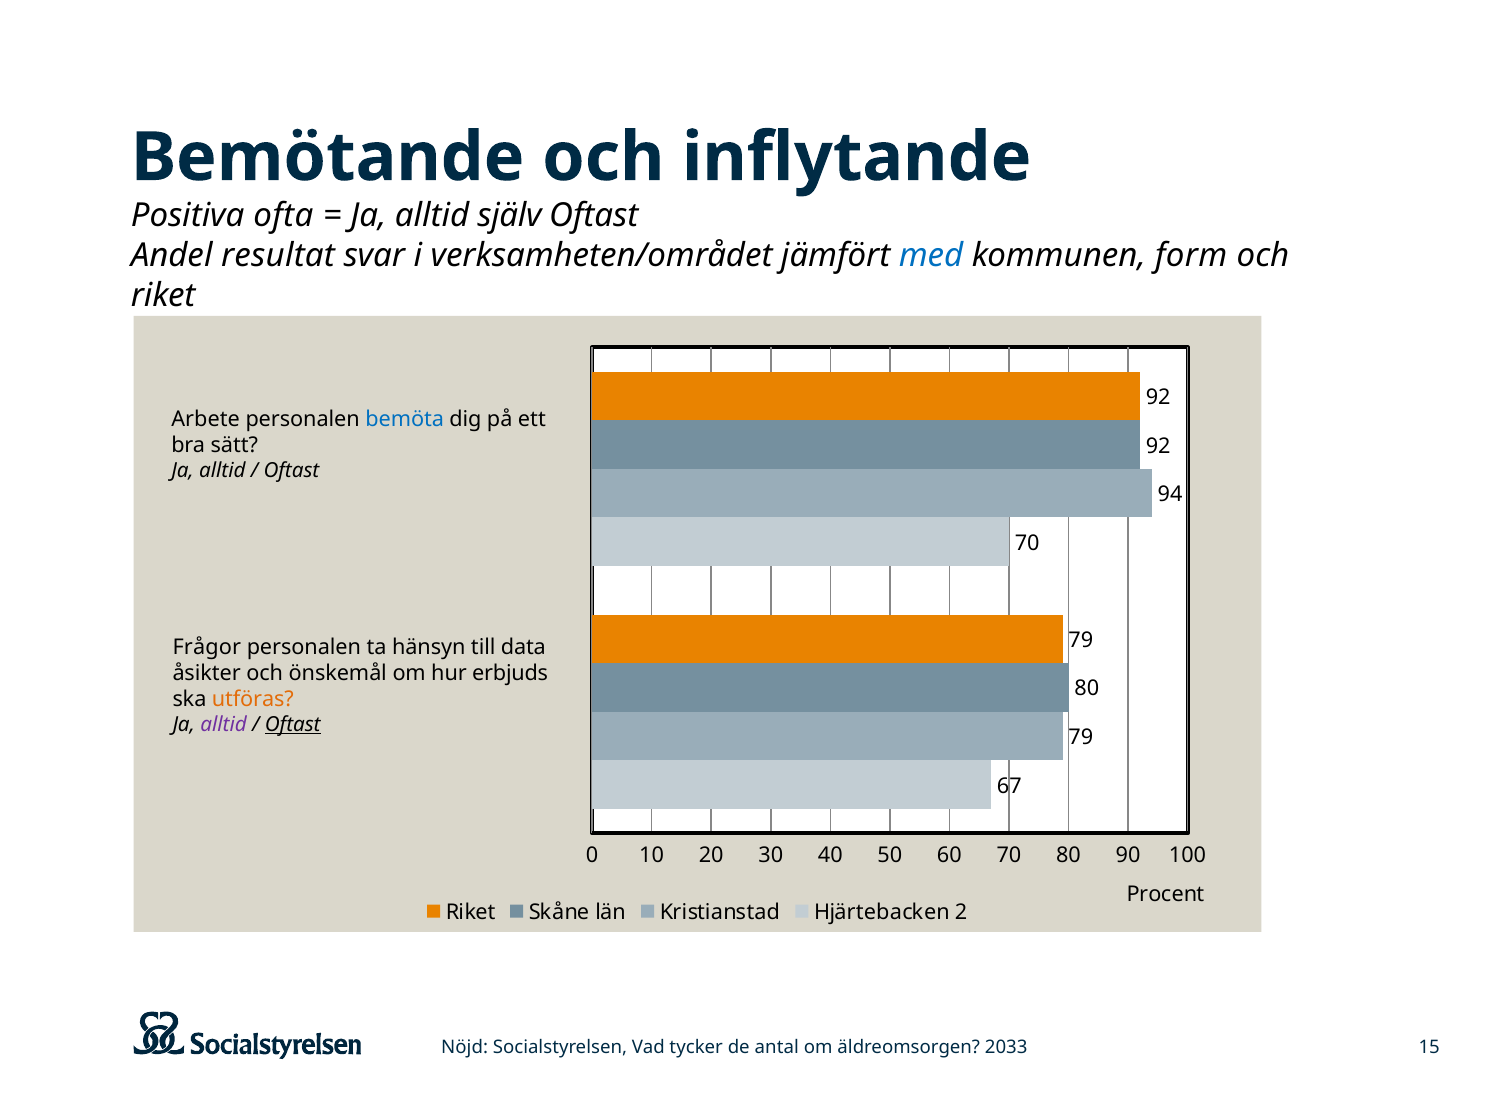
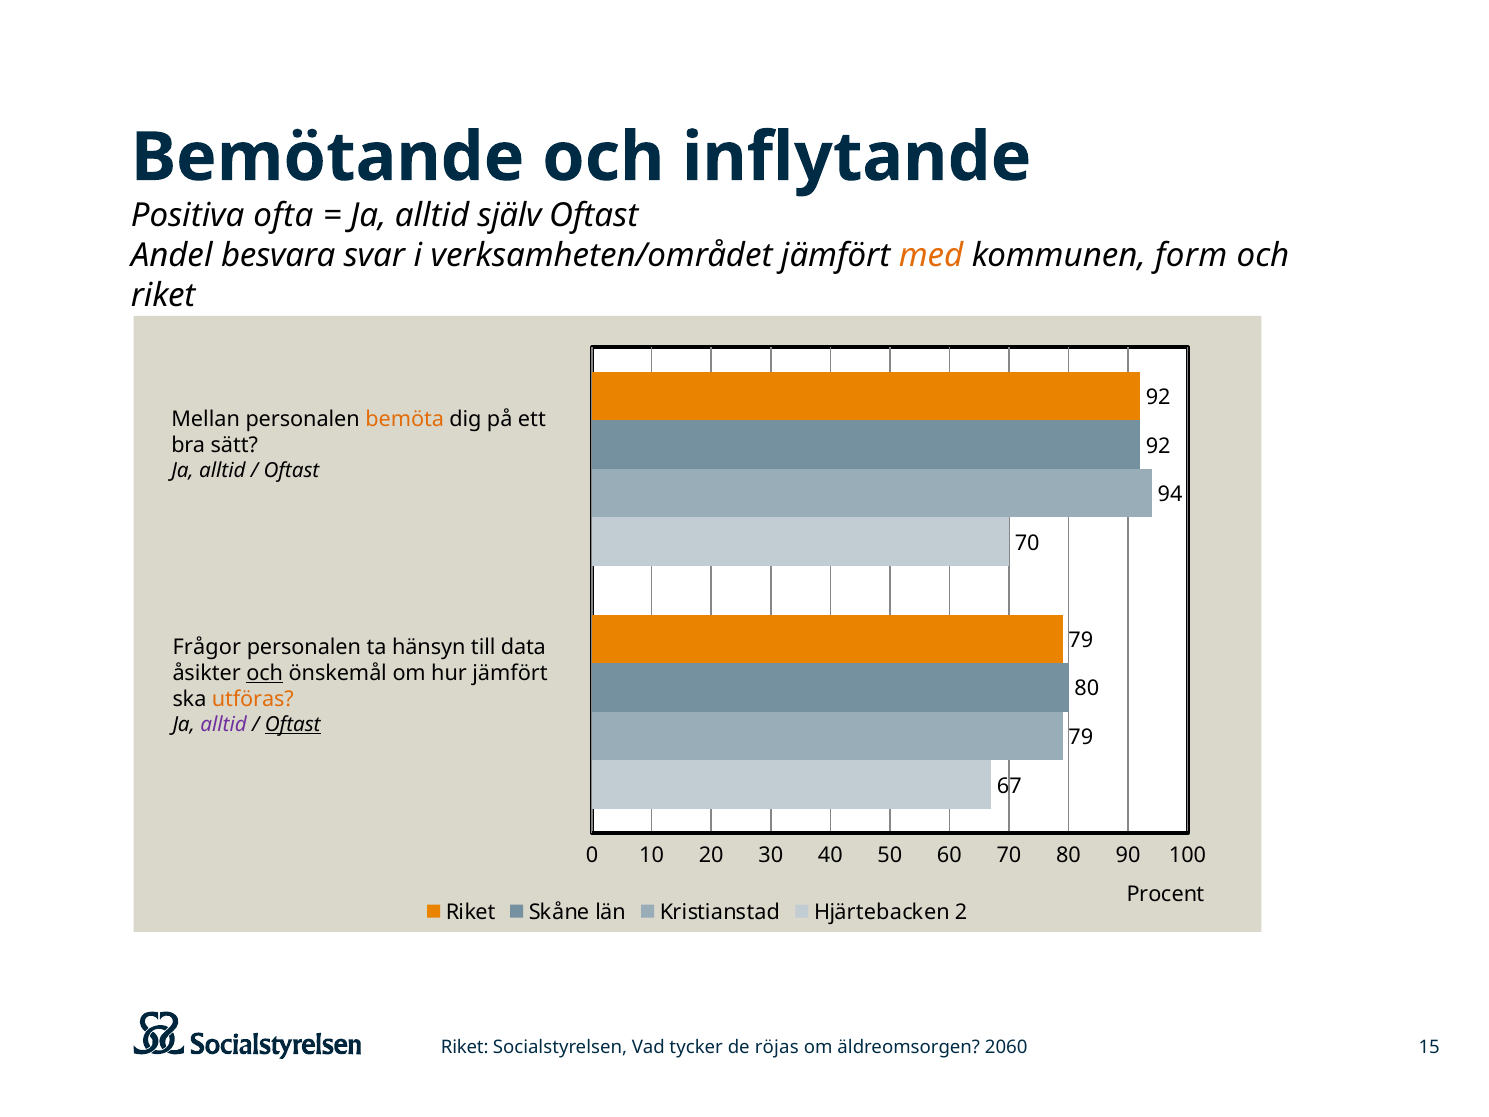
resultat: resultat -> besvara (278, 256)
med colour: blue -> orange (931, 256)
Arbete: Arbete -> Mellan (206, 419)
bemöta colour: blue -> orange (405, 419)
och underline: none -> present (265, 673)
hur erbjuds: erbjuds -> jämfört (510, 673)
Nöjd: Nöjd -> Riket (465, 1047)
antal: antal -> röjas (777, 1047)
2033: 2033 -> 2060 (1006, 1047)
